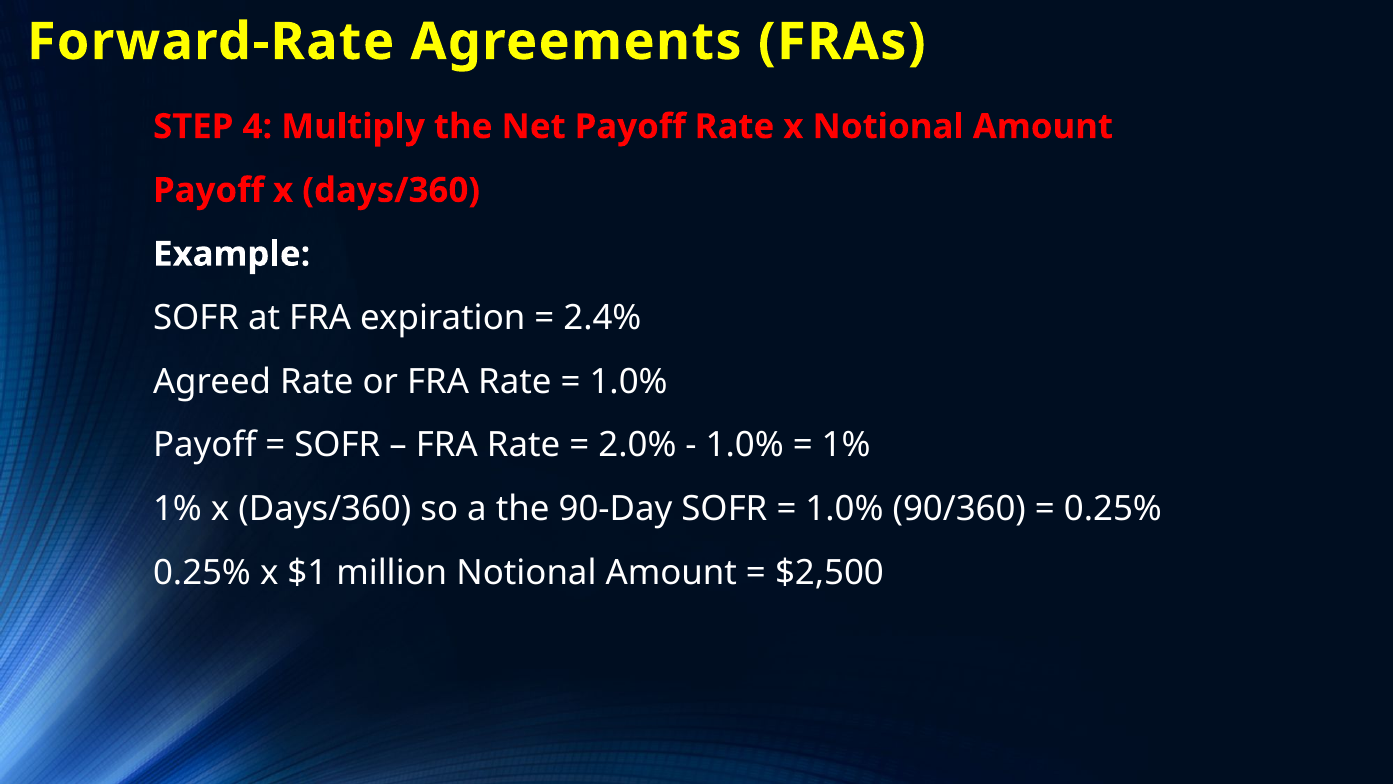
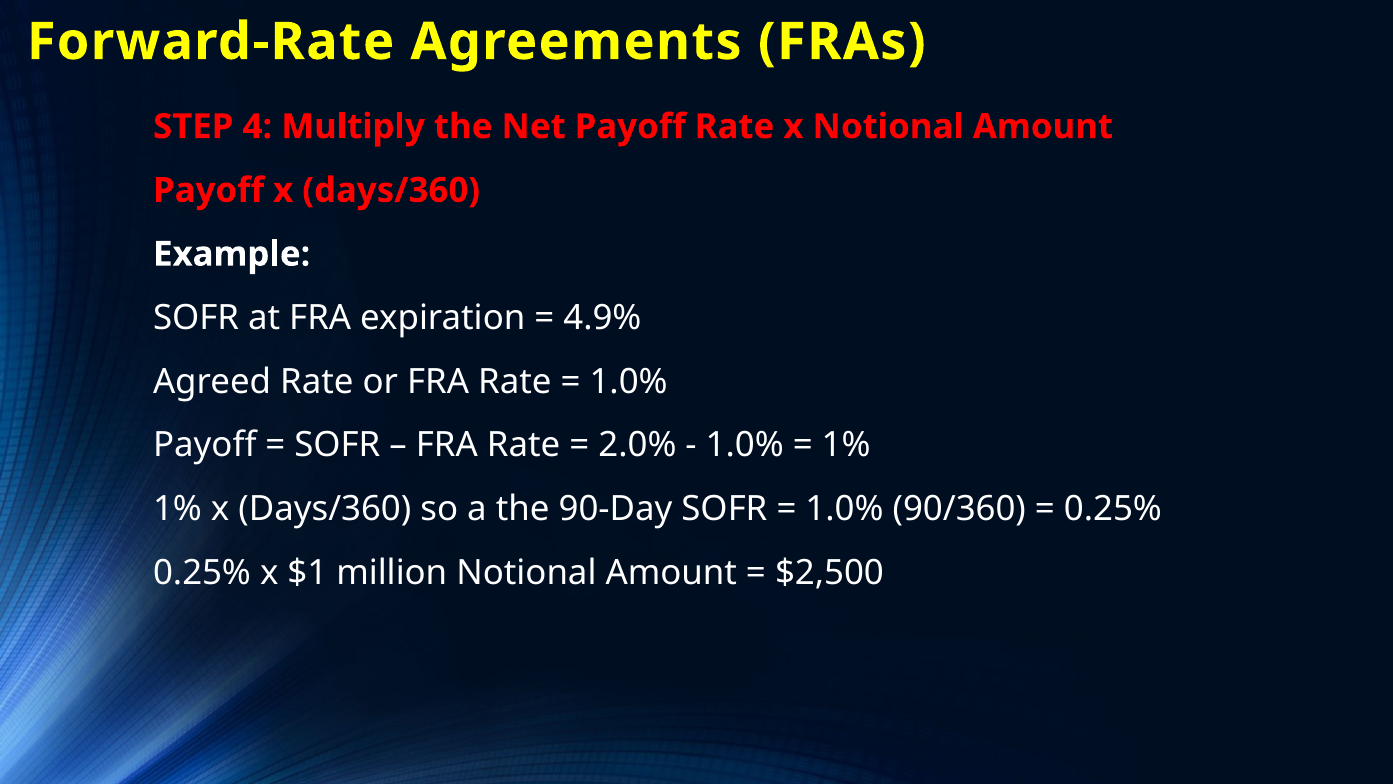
2.4%: 2.4% -> 4.9% (602, 318)
